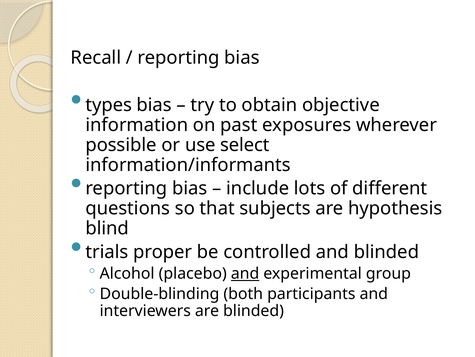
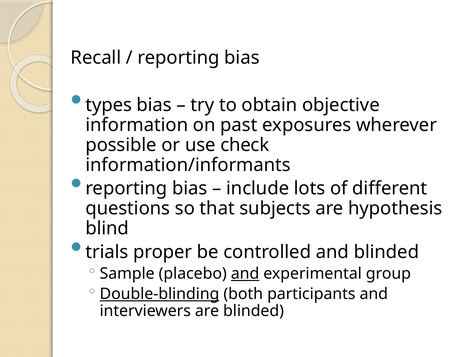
select: select -> check (245, 145)
Alcohol: Alcohol -> Sample (127, 273)
Double-blinding underline: none -> present (159, 293)
